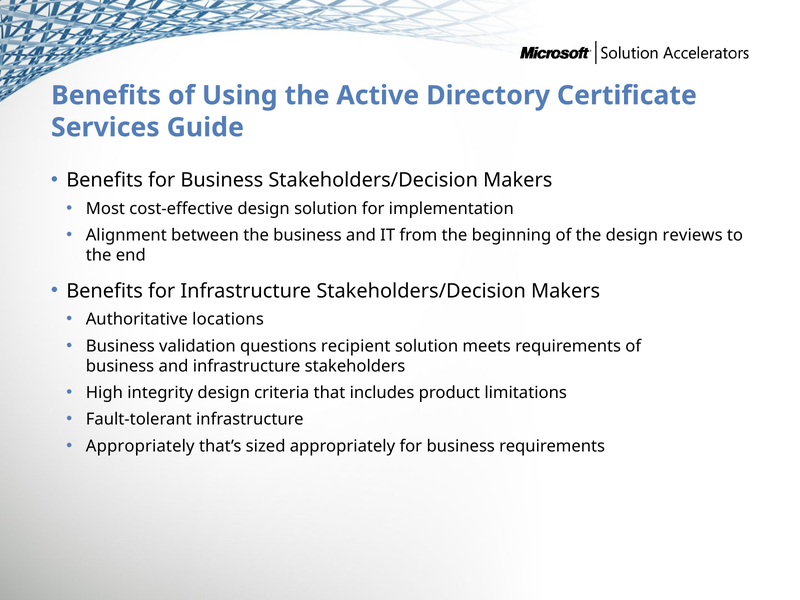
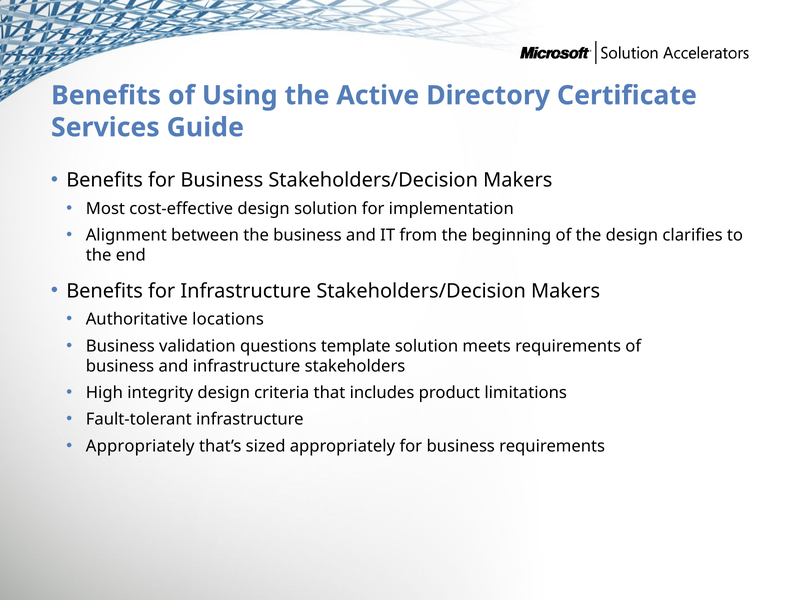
reviews: reviews -> clarifies (693, 235)
recipient: recipient -> template (356, 346)
